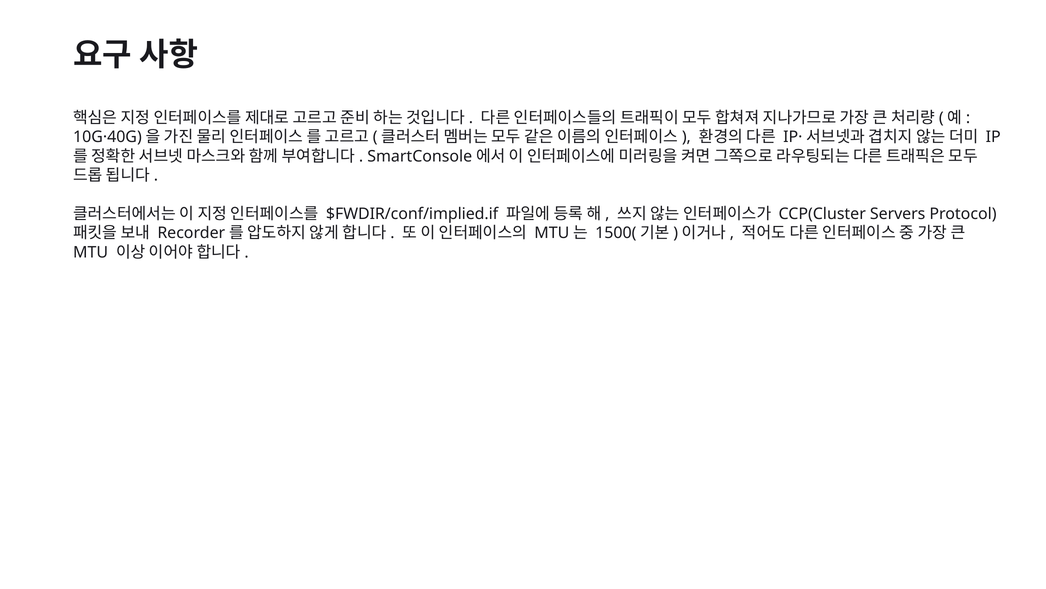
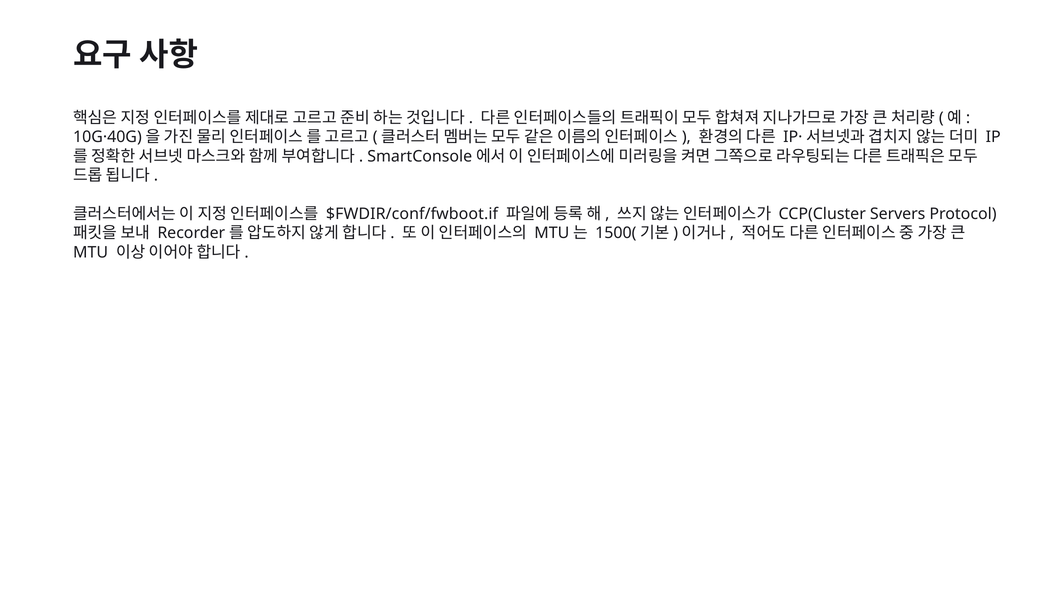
$FWDIR/conf/implied.if: $FWDIR/conf/implied.if -> $FWDIR/conf/fwboot.if (412, 214)
